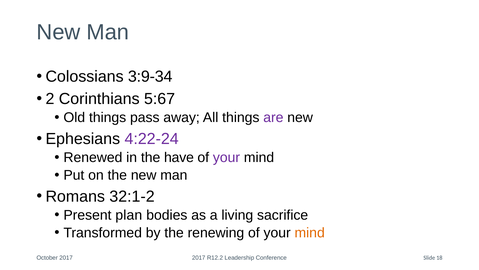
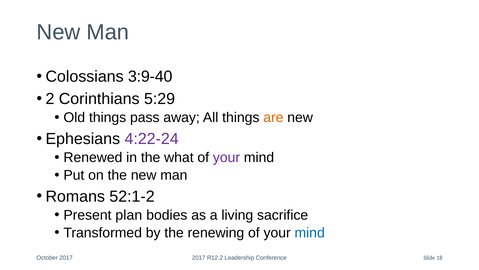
3:9-34: 3:9-34 -> 3:9-40 (150, 77)
5:67: 5:67 -> 5:29 (160, 99)
are colour: purple -> orange (273, 117)
have: have -> what (179, 157)
32:1-2: 32:1-2 -> 52:1-2 (132, 196)
mind colour: orange -> blue (310, 232)
